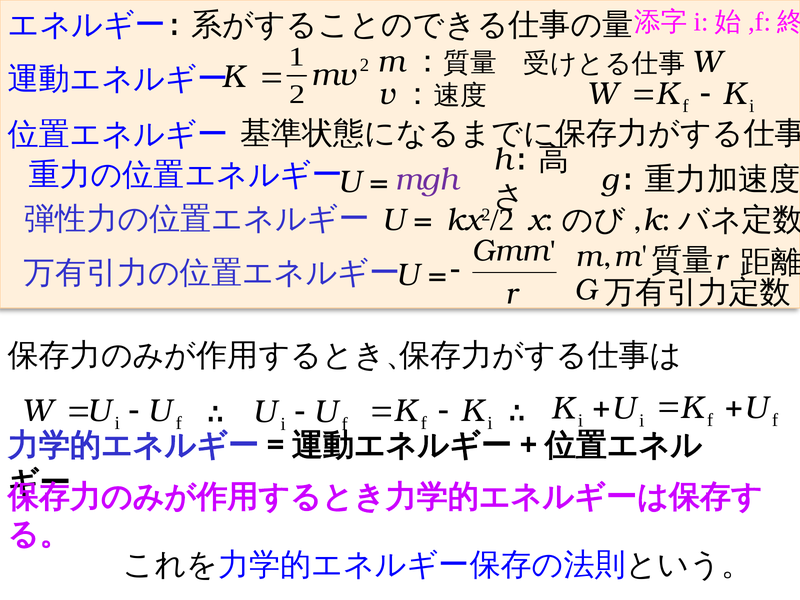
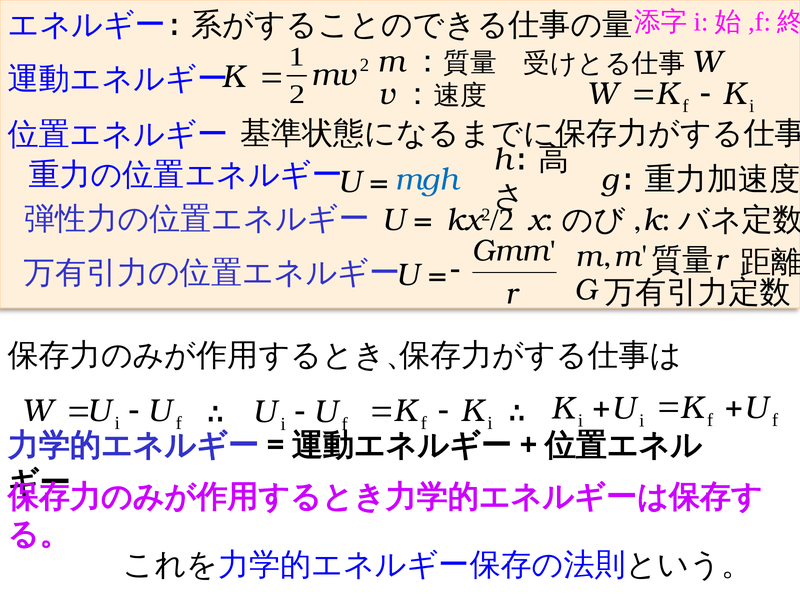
mgh colour: purple -> blue (427, 179)
